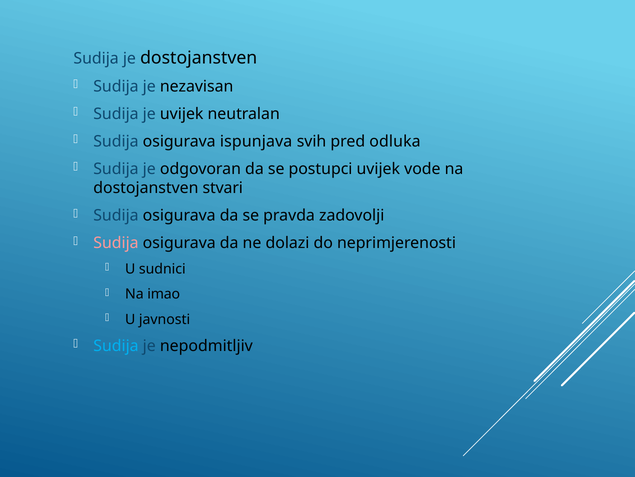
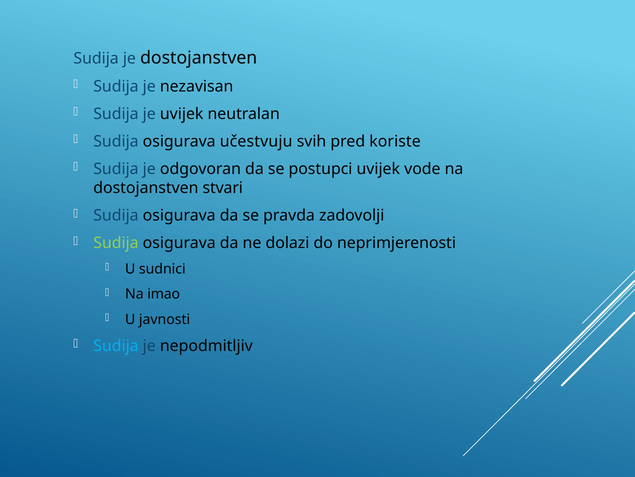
ispunjava: ispunjava -> učestvuju (256, 141)
odluka: odluka -> koriste (395, 141)
Sudija colour: pink -> light green (116, 243)
